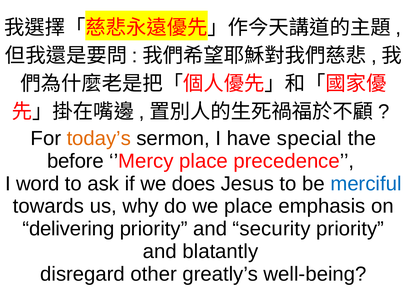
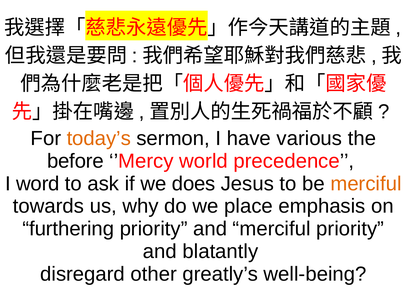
special: special -> various (309, 139)
’Mercy place: place -> world (204, 161)
merciful colour: blue -> orange (366, 184)
delivering: delivering -> furthering (68, 229)
and security: security -> merciful (272, 229)
